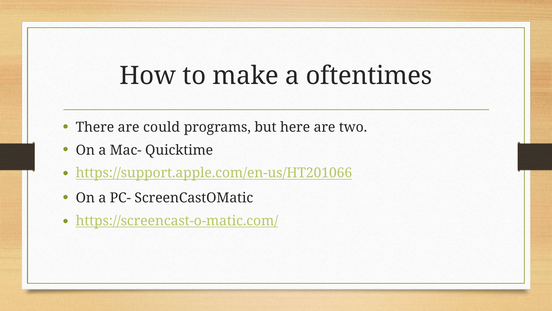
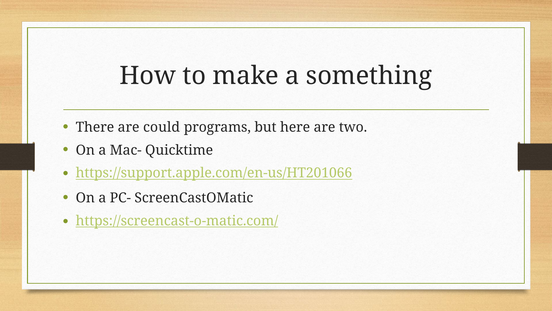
oftentimes: oftentimes -> something (369, 76)
